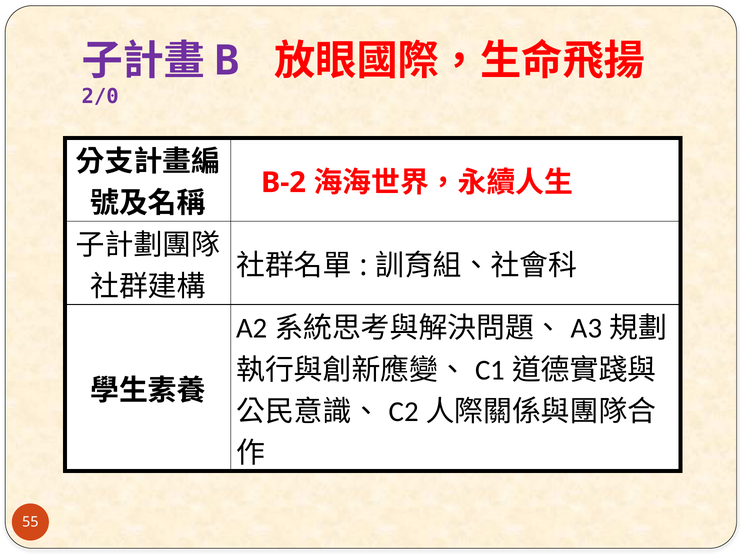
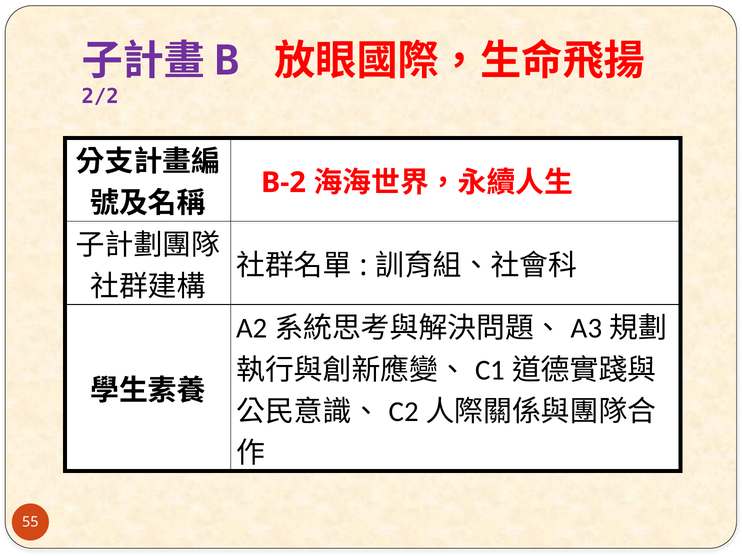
2/0: 2/0 -> 2/2 (100, 97)
